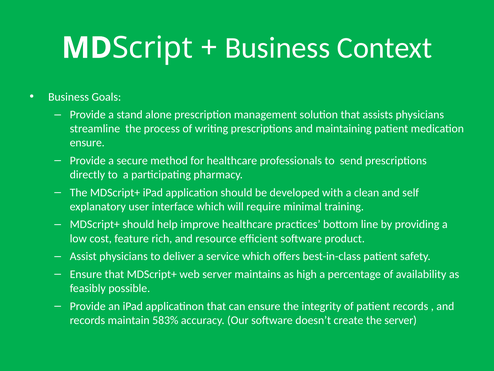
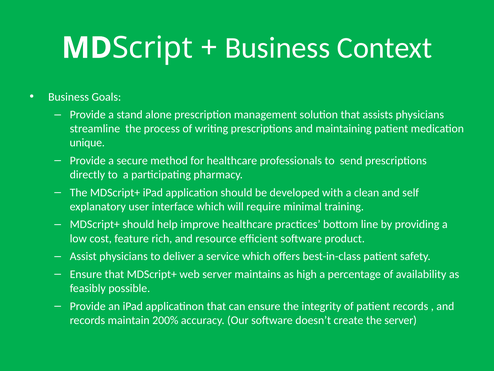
ensure: ensure -> unique (87, 143)
583%: 583% -> 200% (165, 320)
